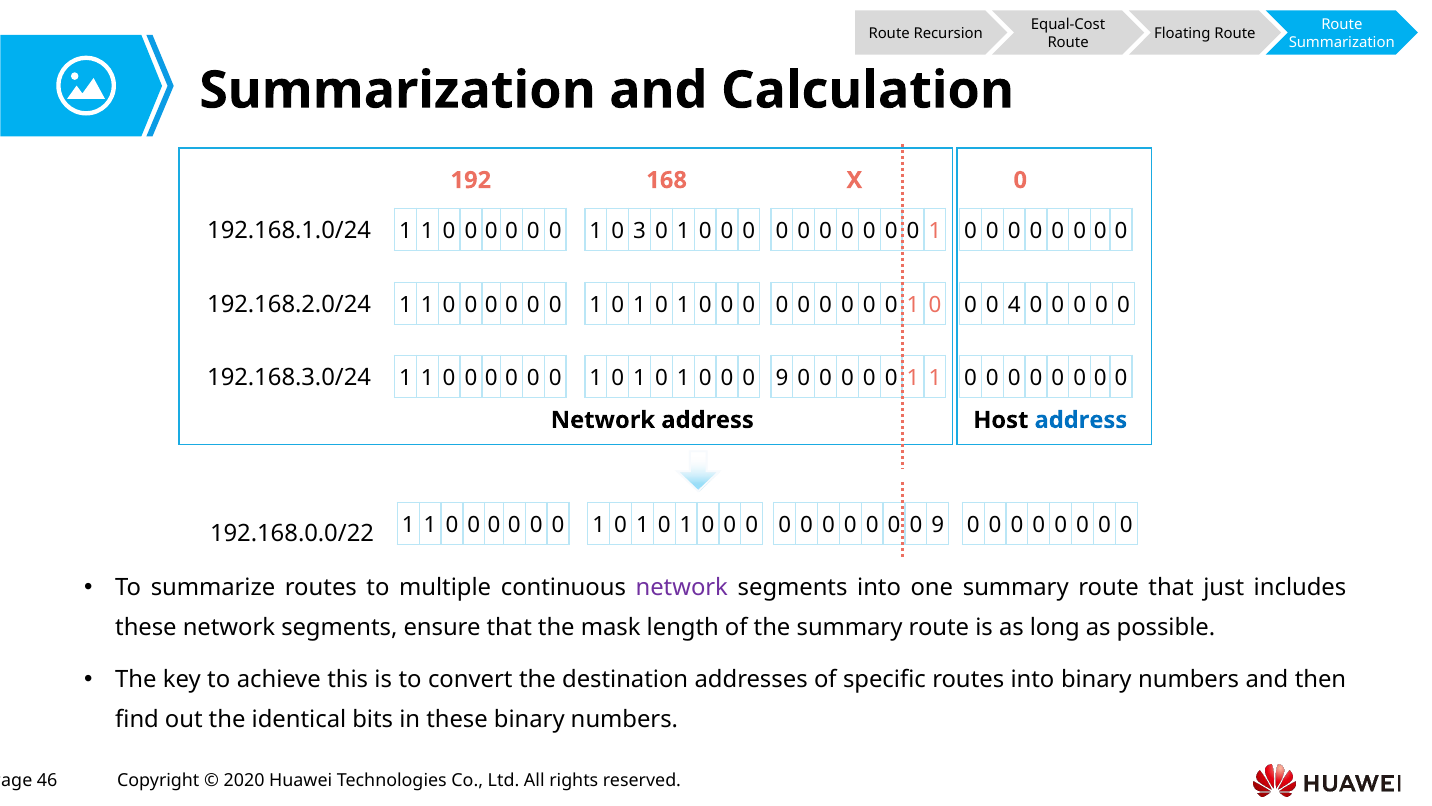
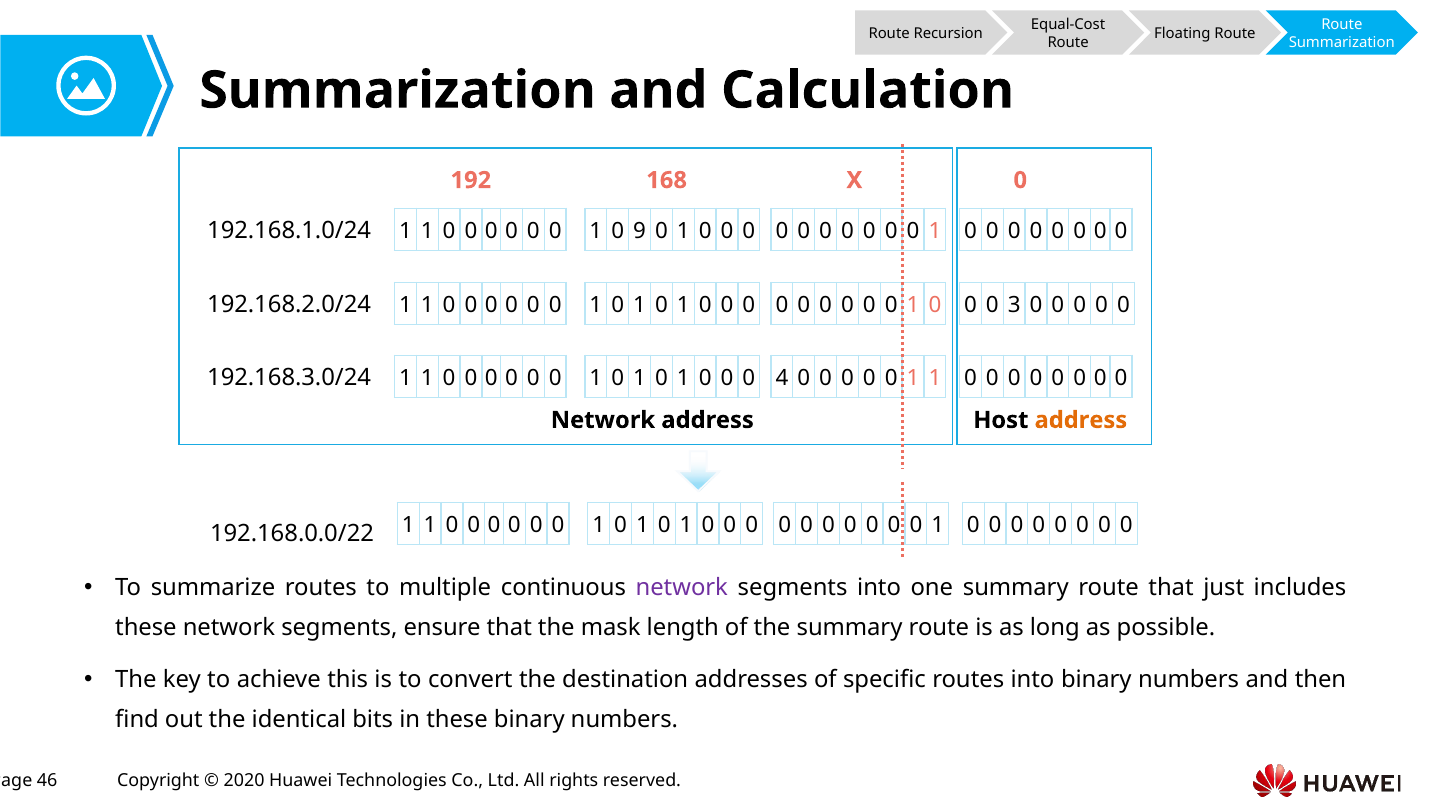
3: 3 -> 9 (640, 231)
4: 4 -> 3 (1014, 305)
9: 9 -> 4 (782, 377)
address colour: blue -> orange (1081, 420)
9: 9 -> 1 (938, 525)
